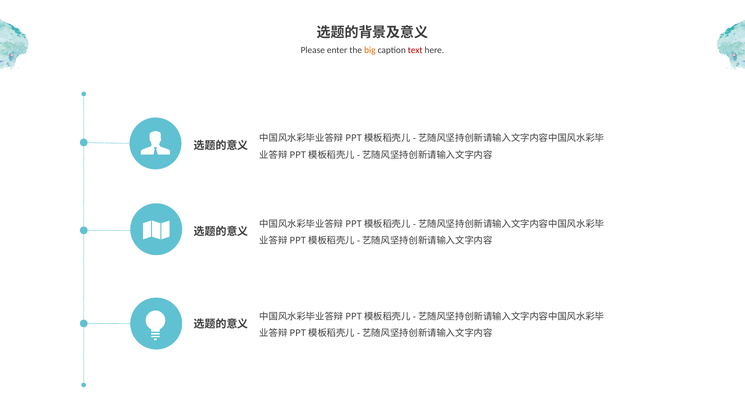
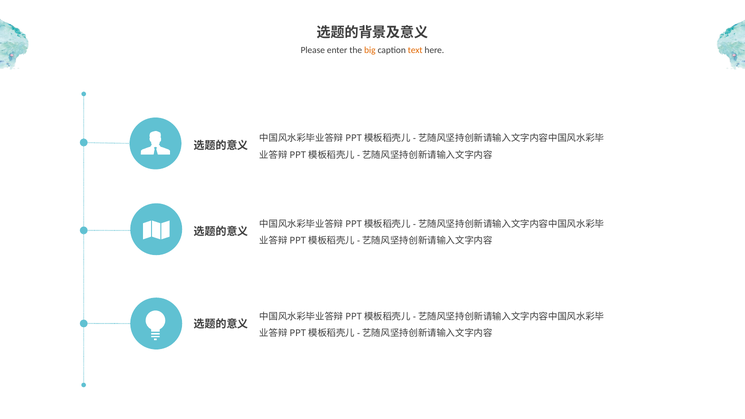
text colour: red -> orange (415, 50)
